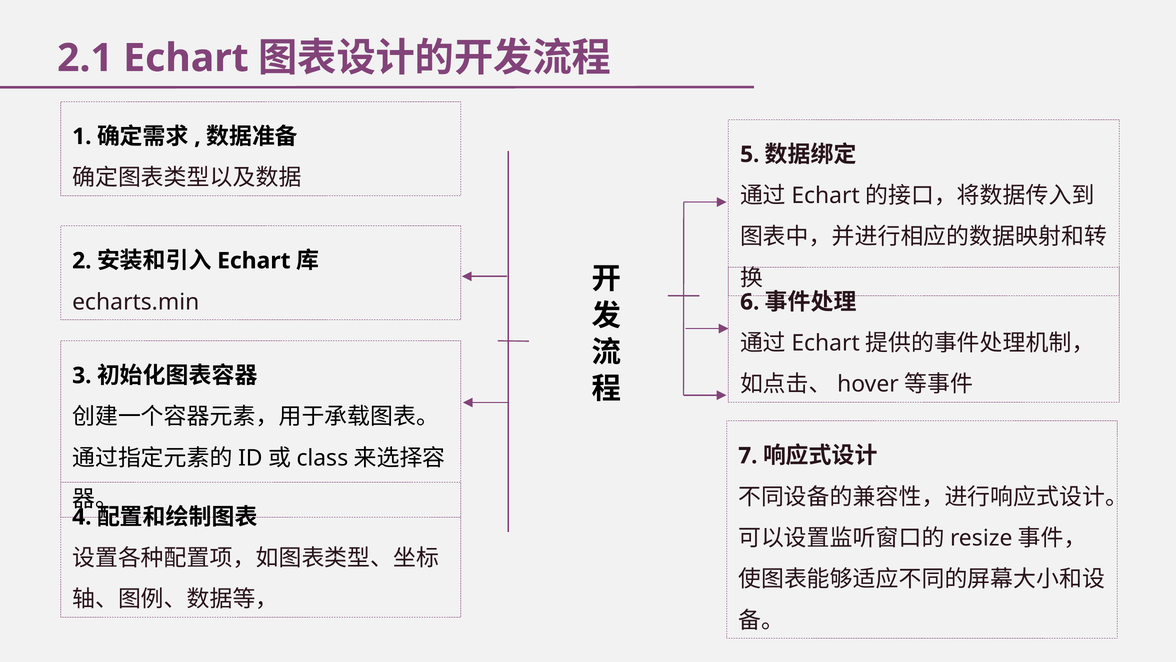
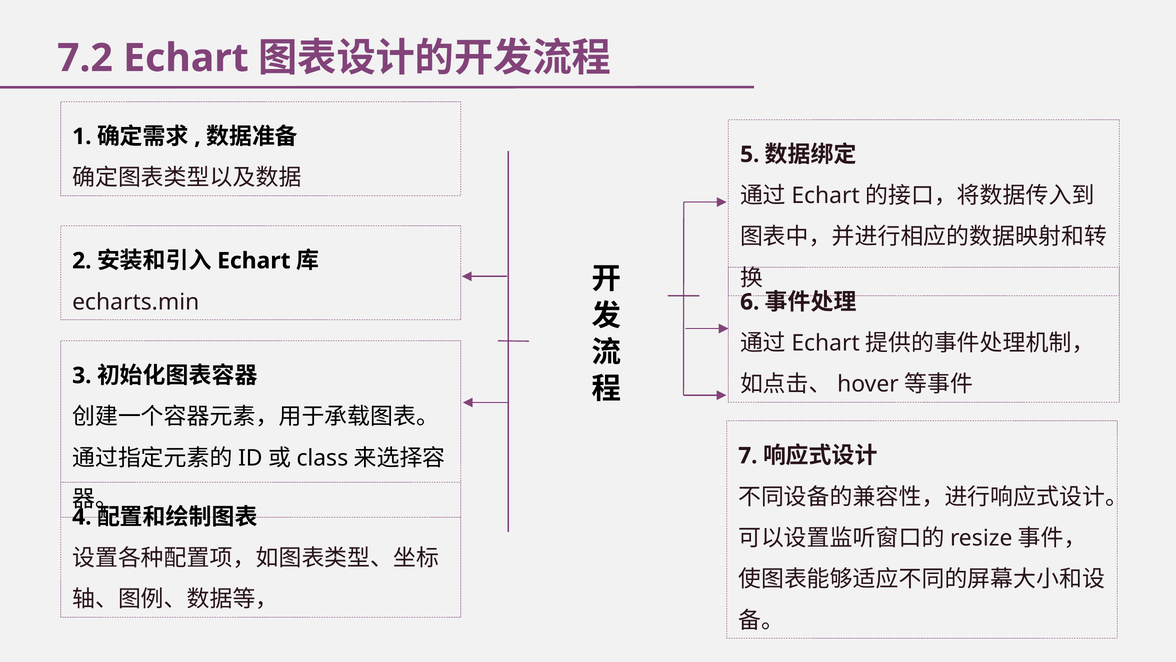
2.1: 2.1 -> 7.2 (85, 58)
